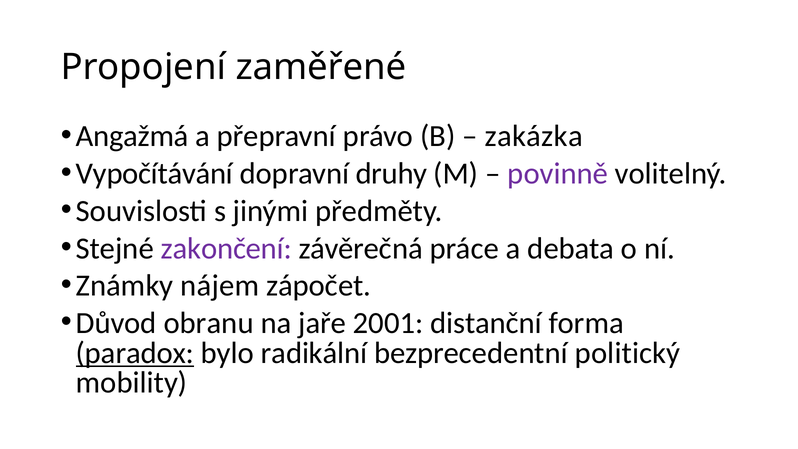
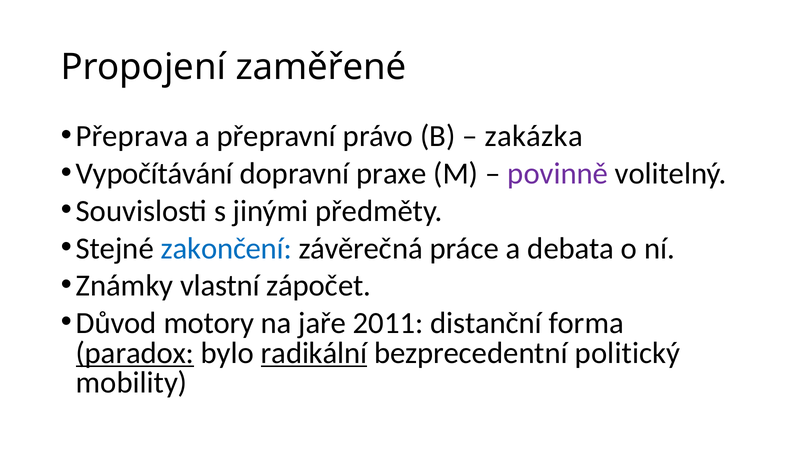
Angažmá: Angažmá -> Přeprava (132, 136)
druhy: druhy -> praxe (391, 174)
zakončení colour: purple -> blue (226, 248)
nájem: nájem -> vlastní (220, 286)
obranu: obranu -> motory (209, 323)
2001: 2001 -> 2011 (388, 323)
radikální underline: none -> present (314, 353)
